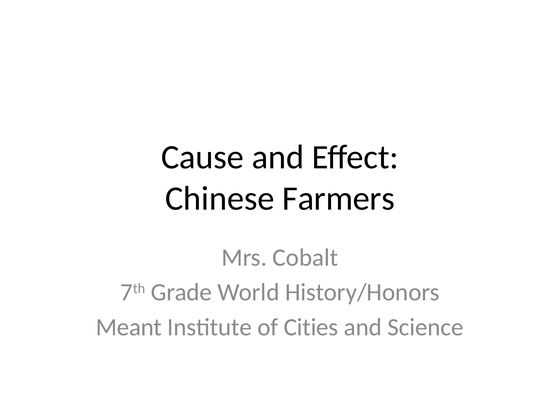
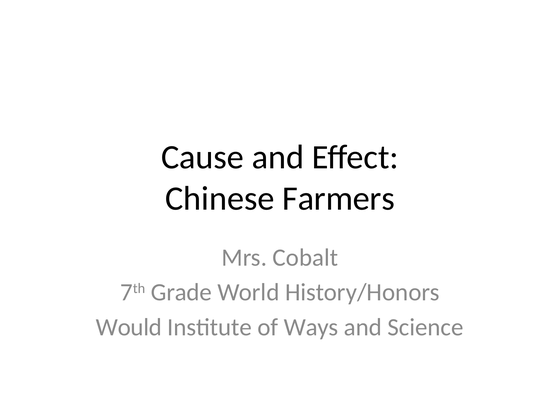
Meant: Meant -> Would (129, 327)
Cities: Cities -> Ways (311, 327)
